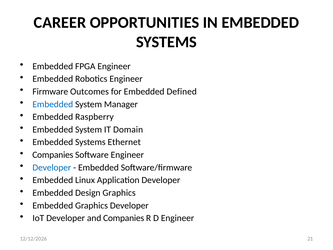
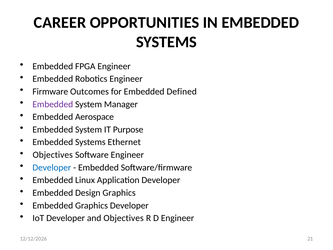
Embedded colour: blue -> purple (53, 104)
Raspberry: Raspberry -> Aerospace (95, 117)
Domain: Domain -> Purpose (128, 129)
Companies: Companies -> Objectives (53, 155)
and Companies: Companies -> Objectives (124, 218)
